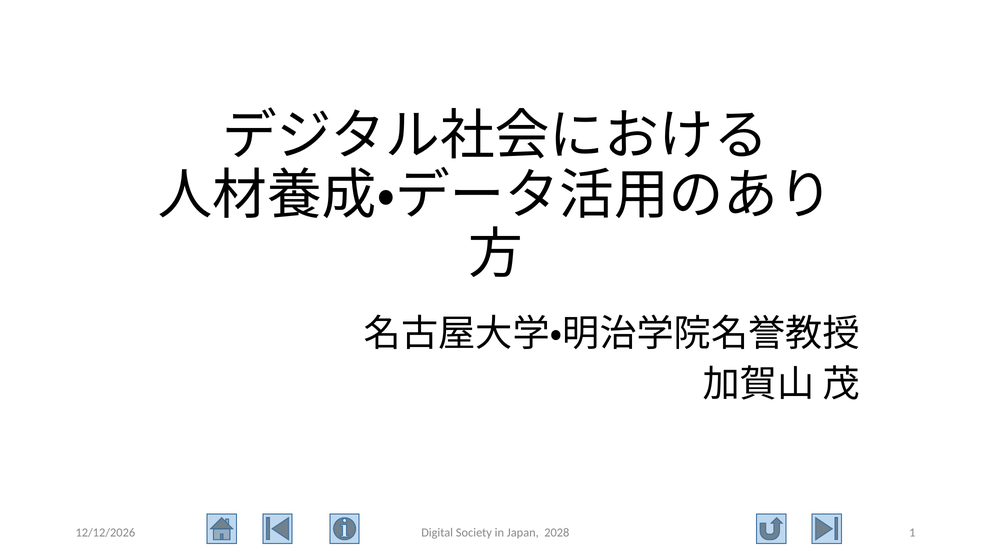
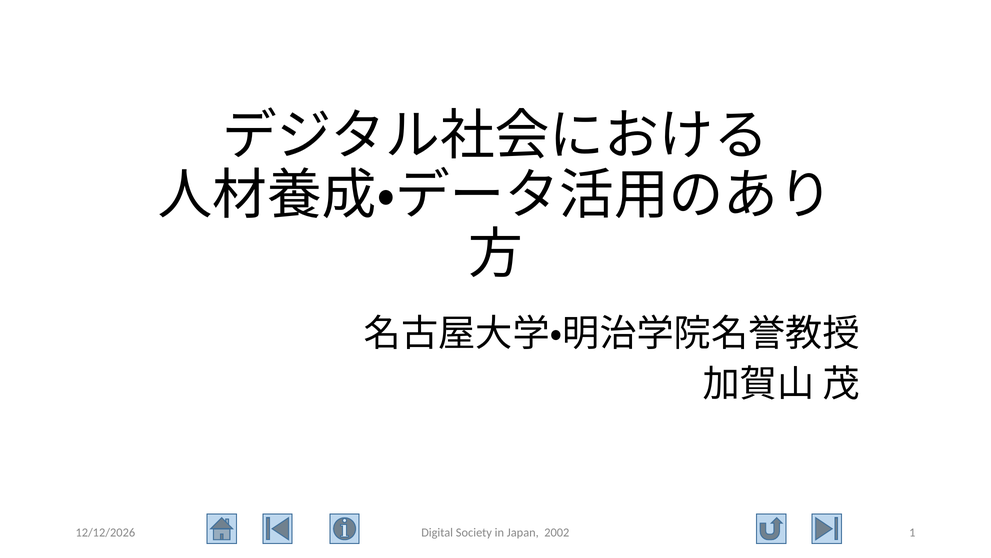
2028: 2028 -> 2002 (557, 532)
